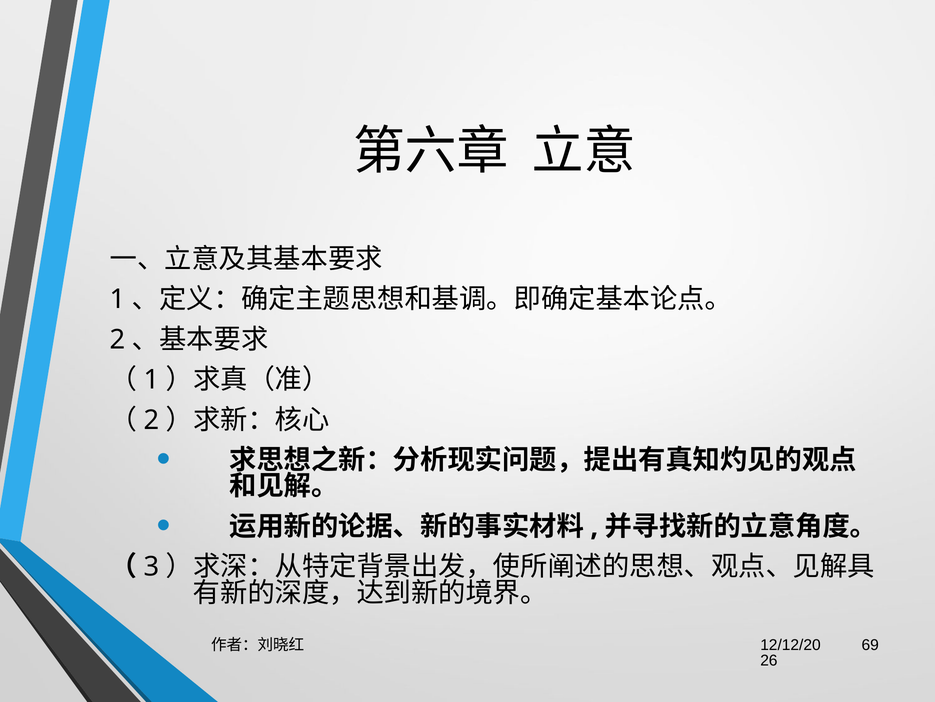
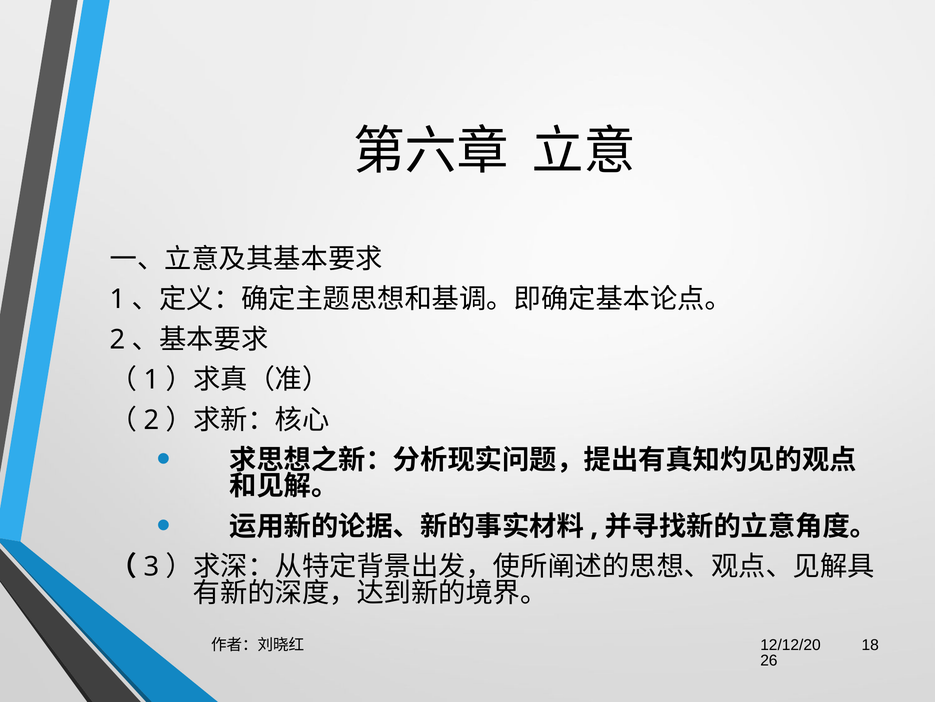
69: 69 -> 18 (870, 644)
